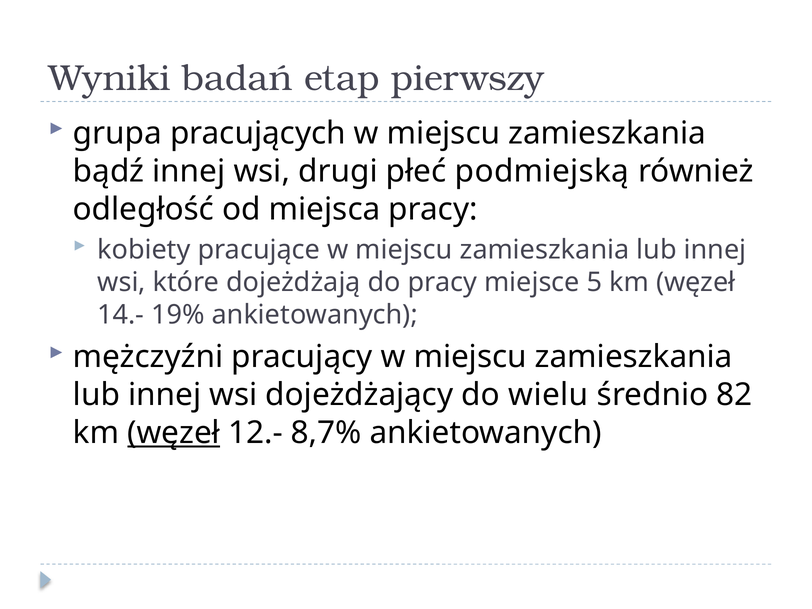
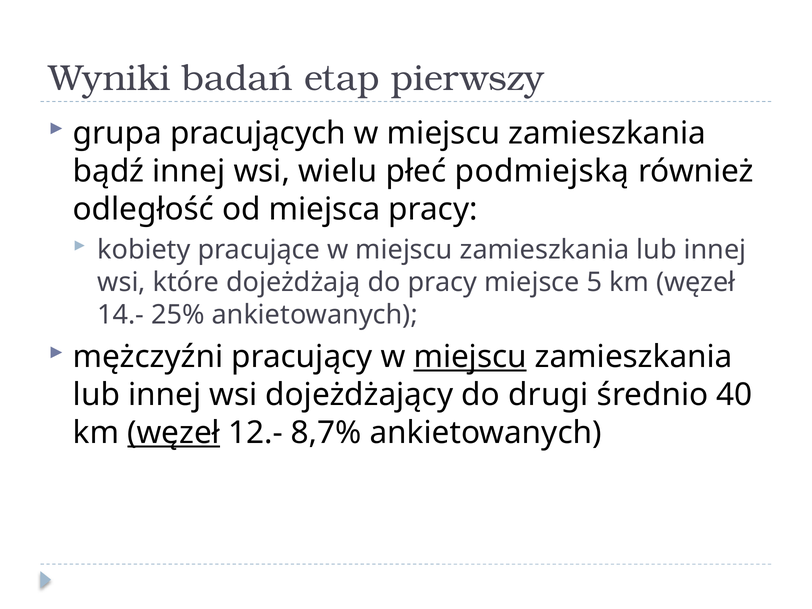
drugi: drugi -> wielu (338, 171)
19%: 19% -> 25% (178, 315)
miejscu underline: none -> present (470, 357)
wielu: wielu -> drugi (548, 395)
82: 82 -> 40 (735, 395)
